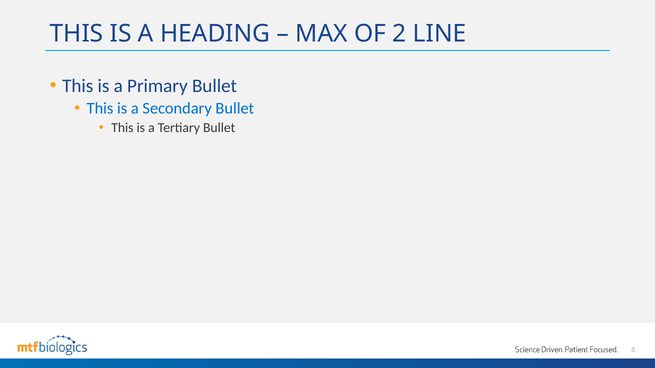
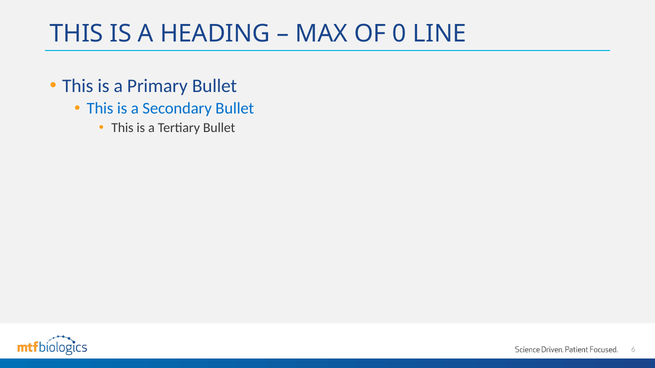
2: 2 -> 0 (399, 34)
